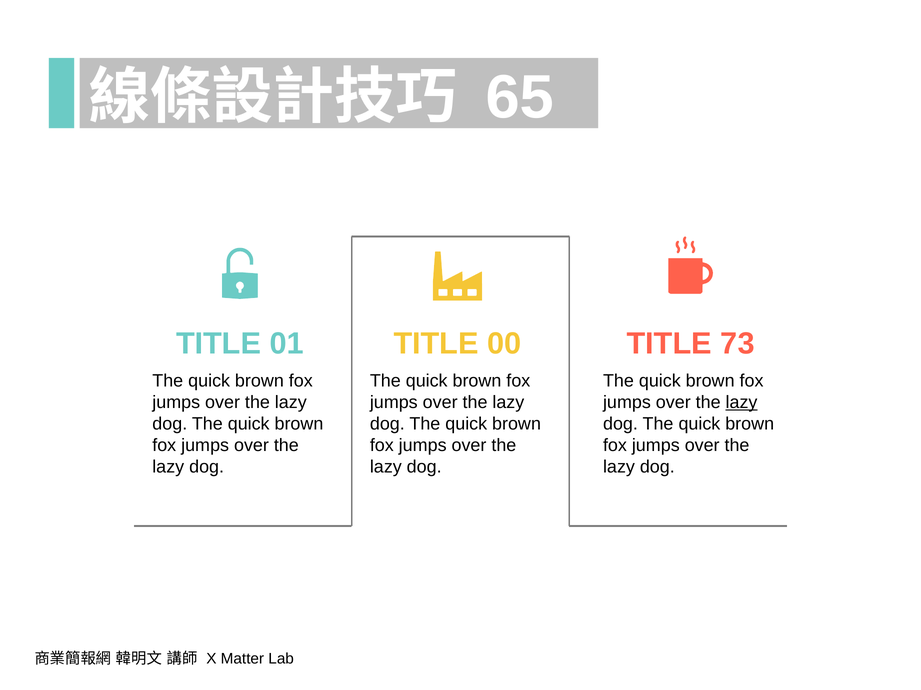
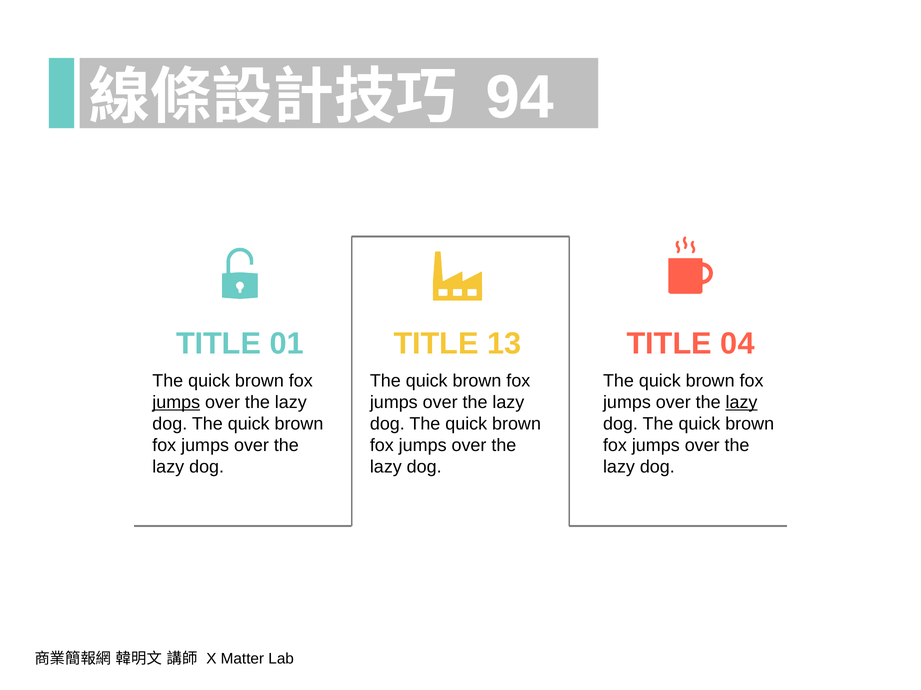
65: 65 -> 94 (520, 97)
00: 00 -> 13 (504, 344)
73: 73 -> 04 (738, 344)
jumps underline: none -> present (176, 403)
